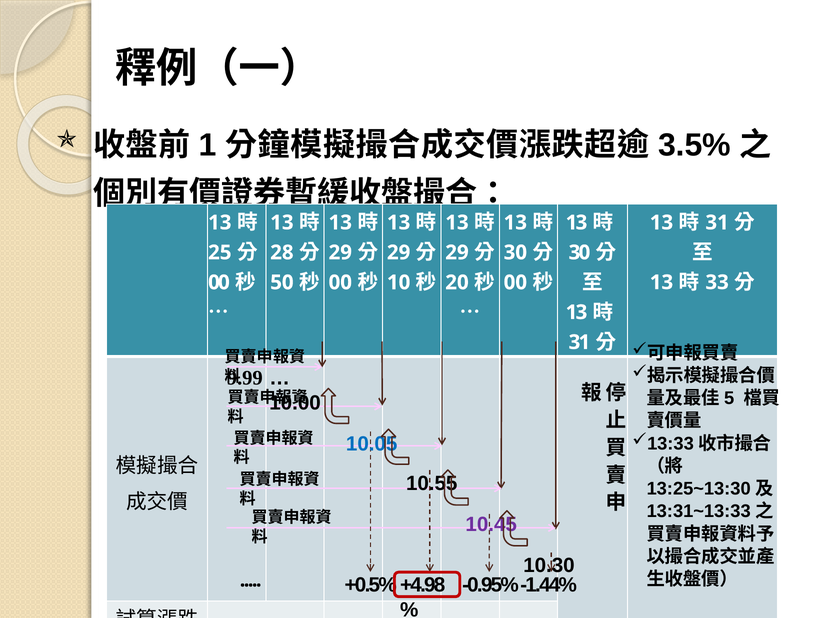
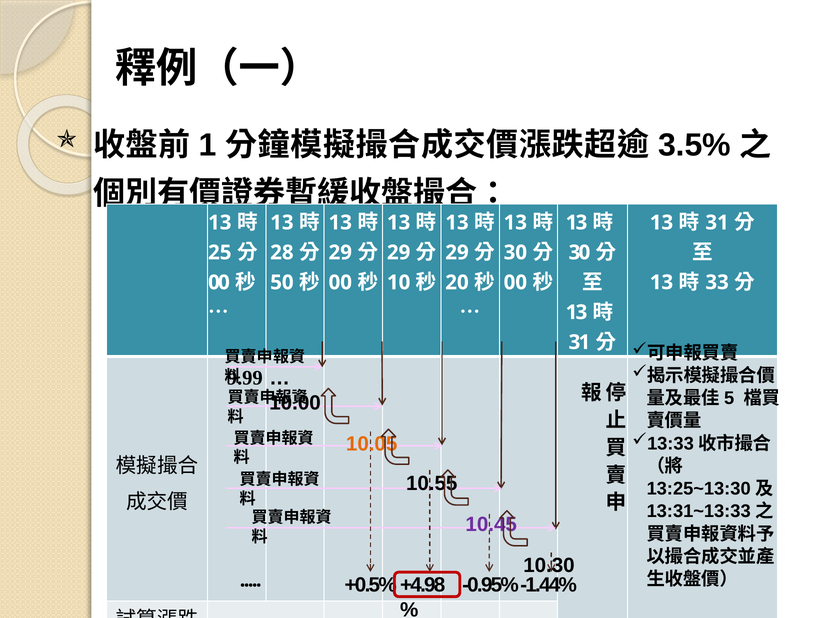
10.05 colour: blue -> orange (372, 444)
